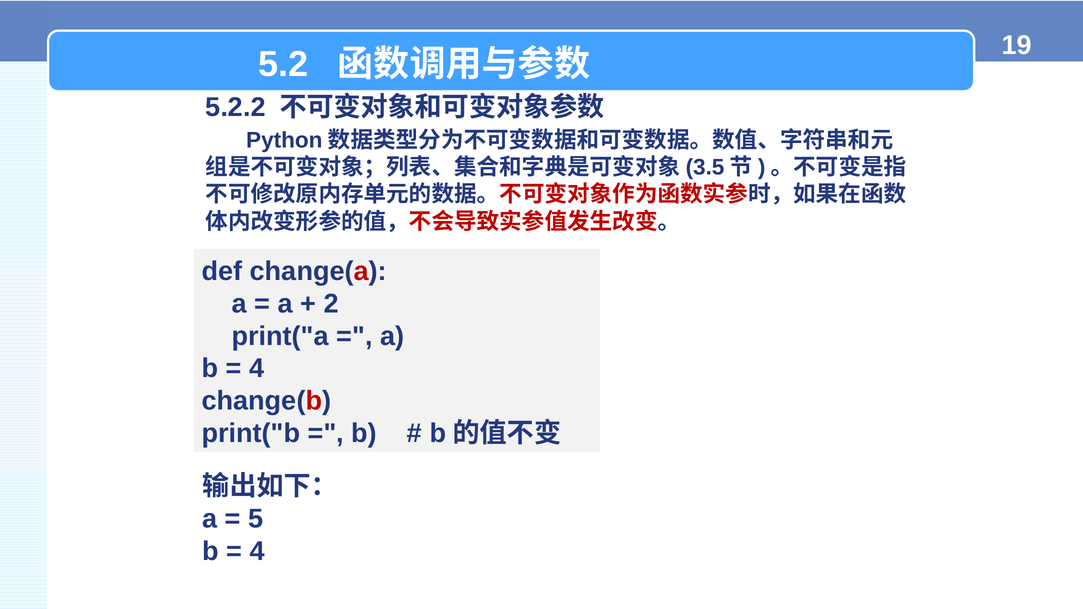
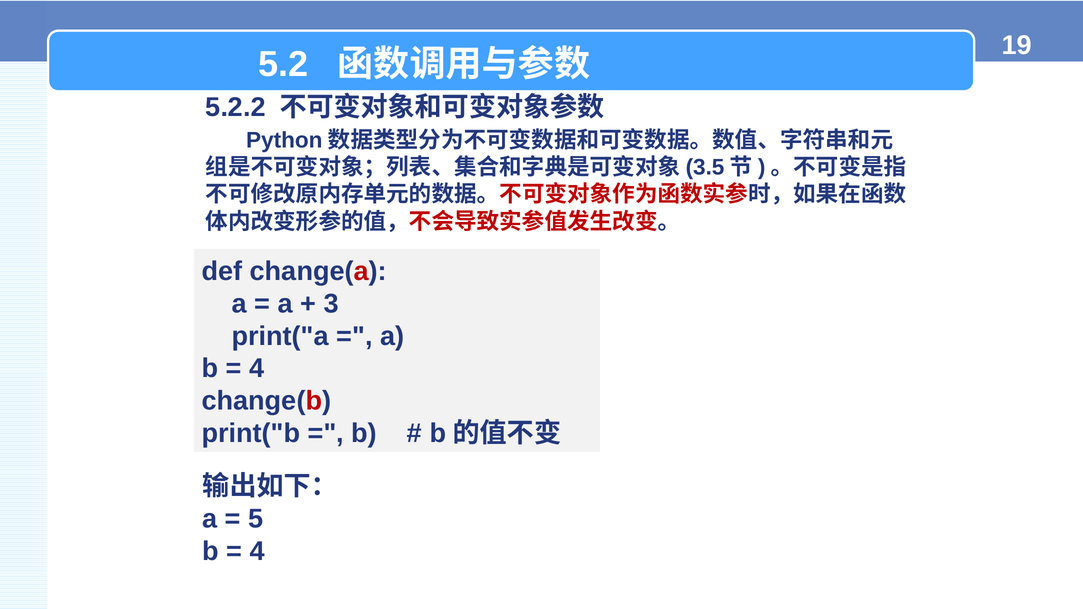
2: 2 -> 3 (331, 304)
